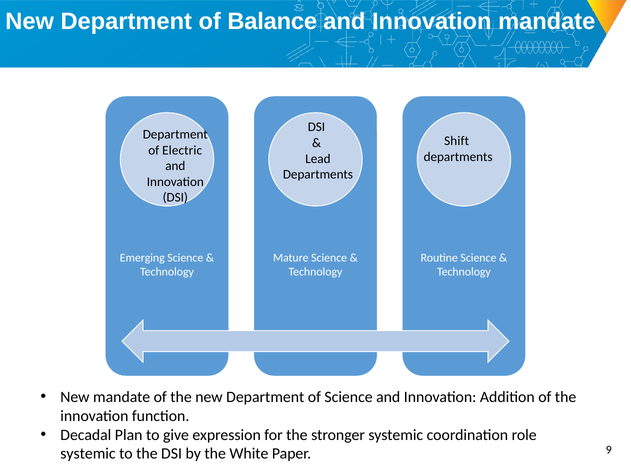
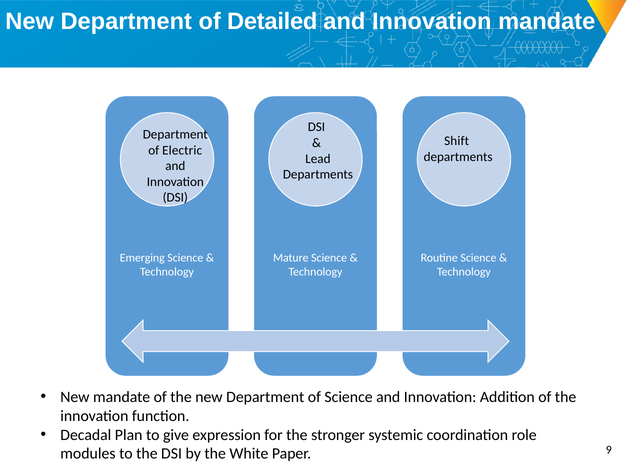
Balance: Balance -> Detailed (272, 21)
systemic: systemic -> modules (88, 454)
